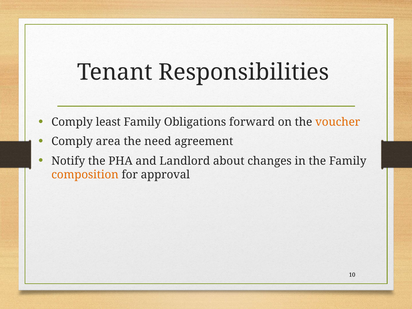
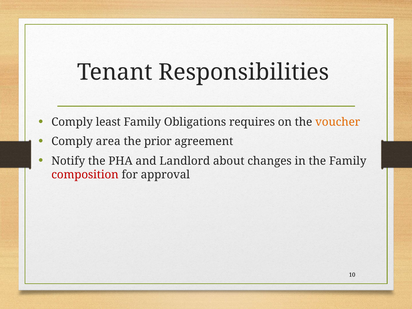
forward: forward -> requires (252, 122)
need: need -> prior (158, 141)
composition colour: orange -> red (85, 175)
